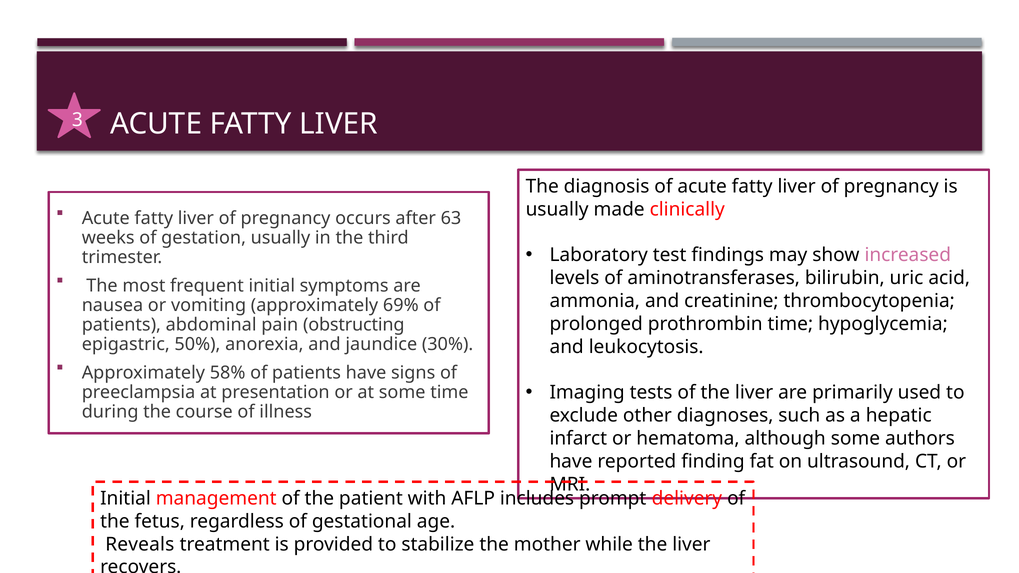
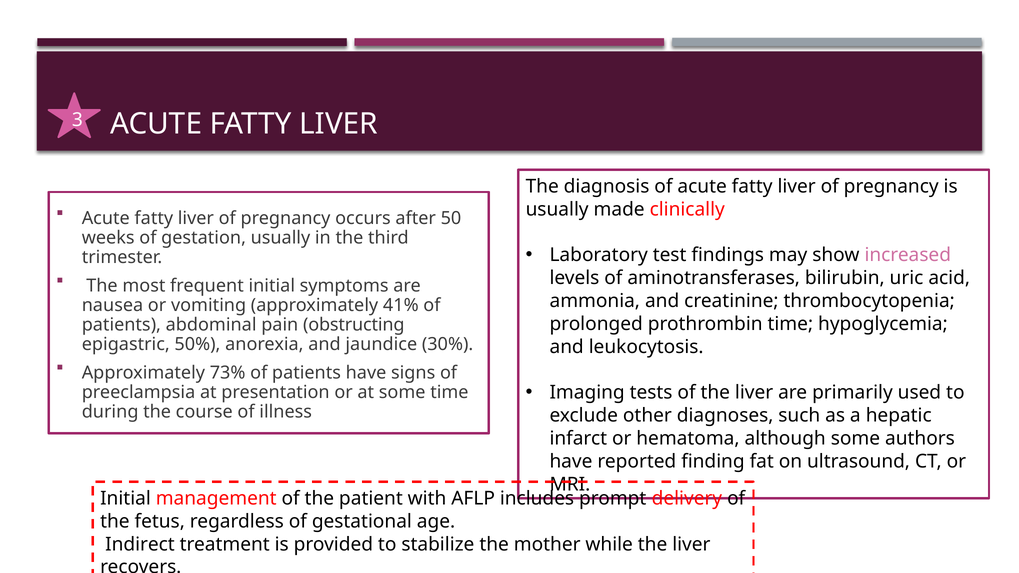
63: 63 -> 50 (451, 218)
69%: 69% -> 41% (401, 305)
58%: 58% -> 73% (228, 373)
Reveals: Reveals -> Indirect (140, 544)
